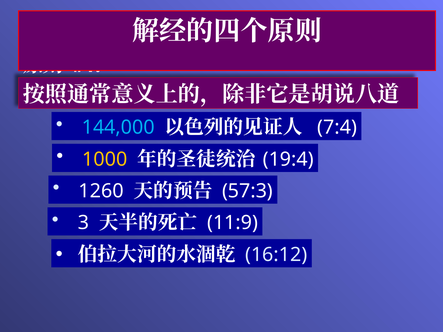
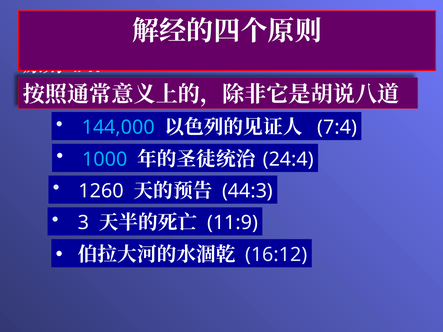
1000 colour: yellow -> light blue (105, 159)
19:4: 19:4 -> 24:4 (288, 159)
57:3: 57:3 -> 44:3 (247, 191)
